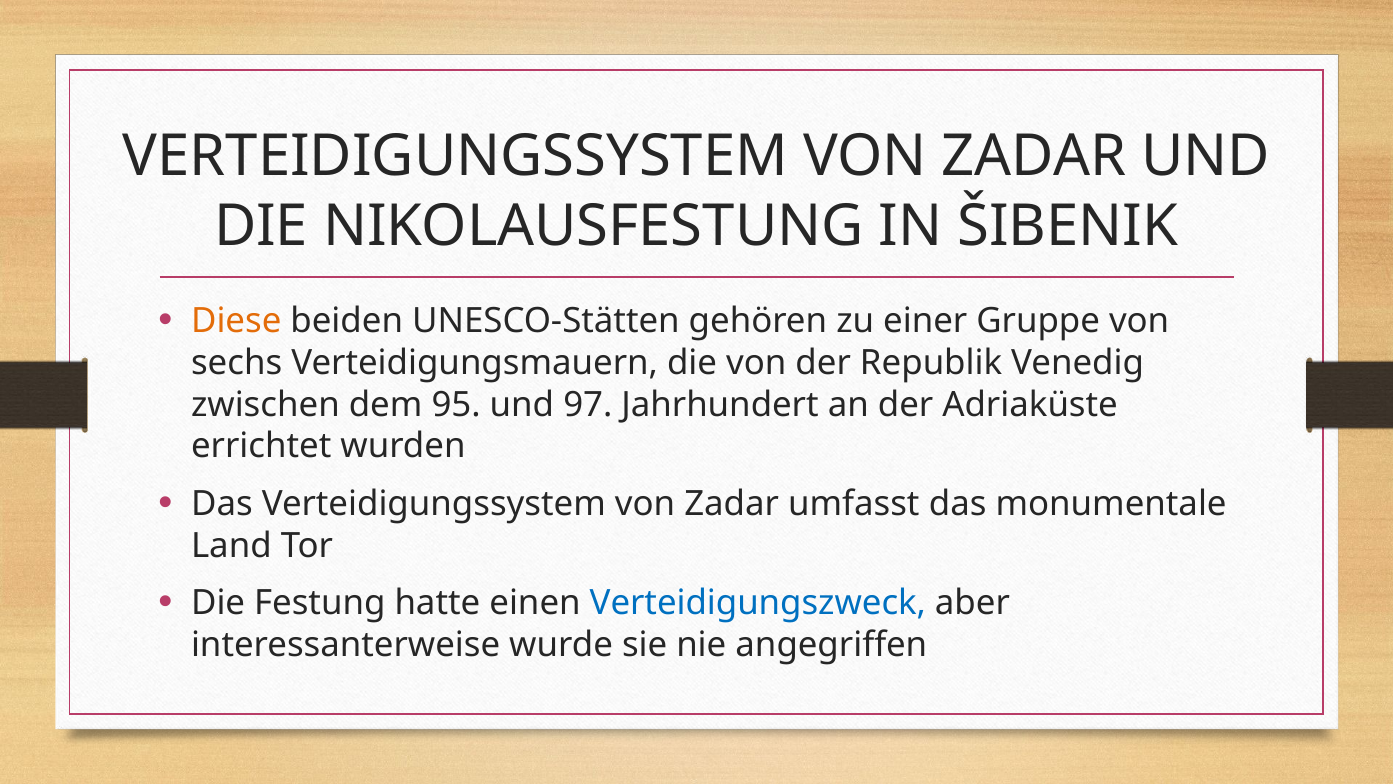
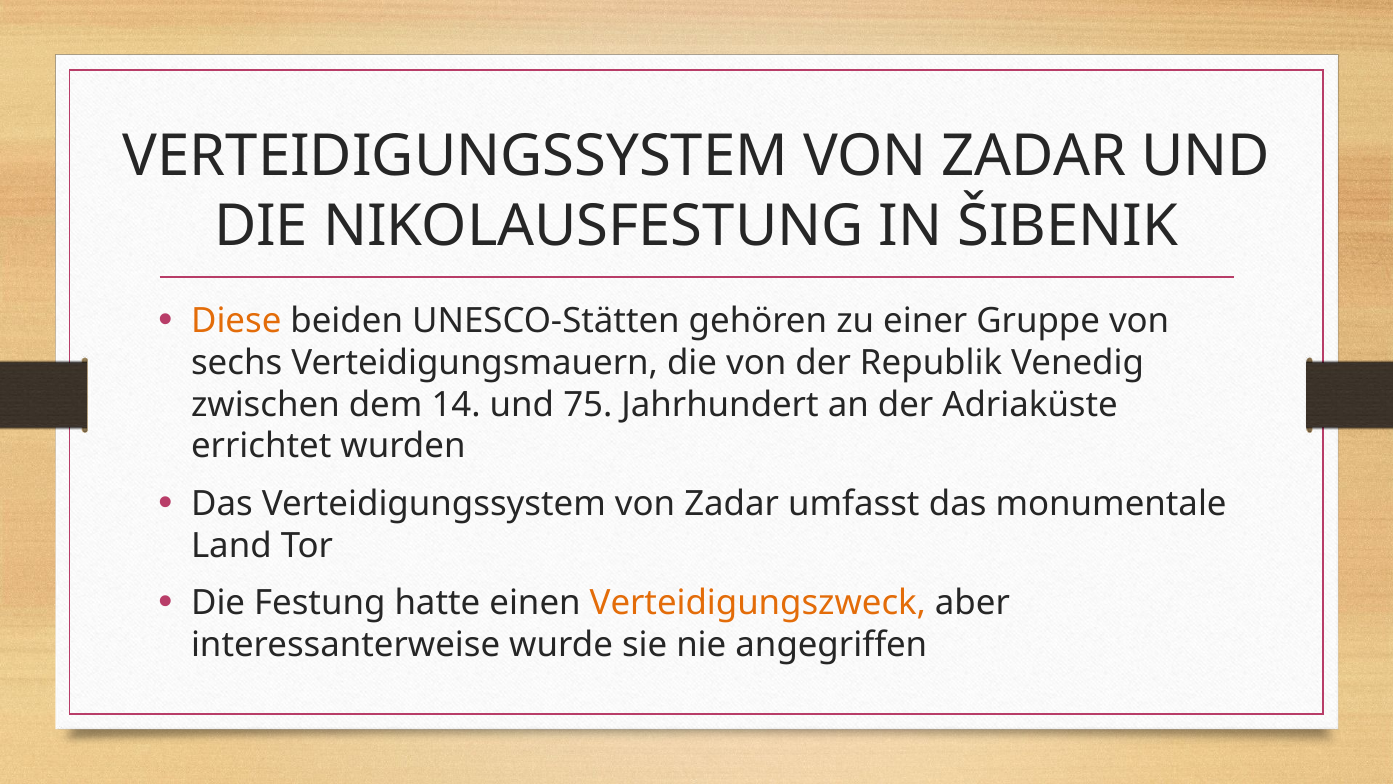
95: 95 -> 14 (456, 404)
97: 97 -> 75 (588, 404)
Verteidigungszweck colour: blue -> orange (758, 603)
